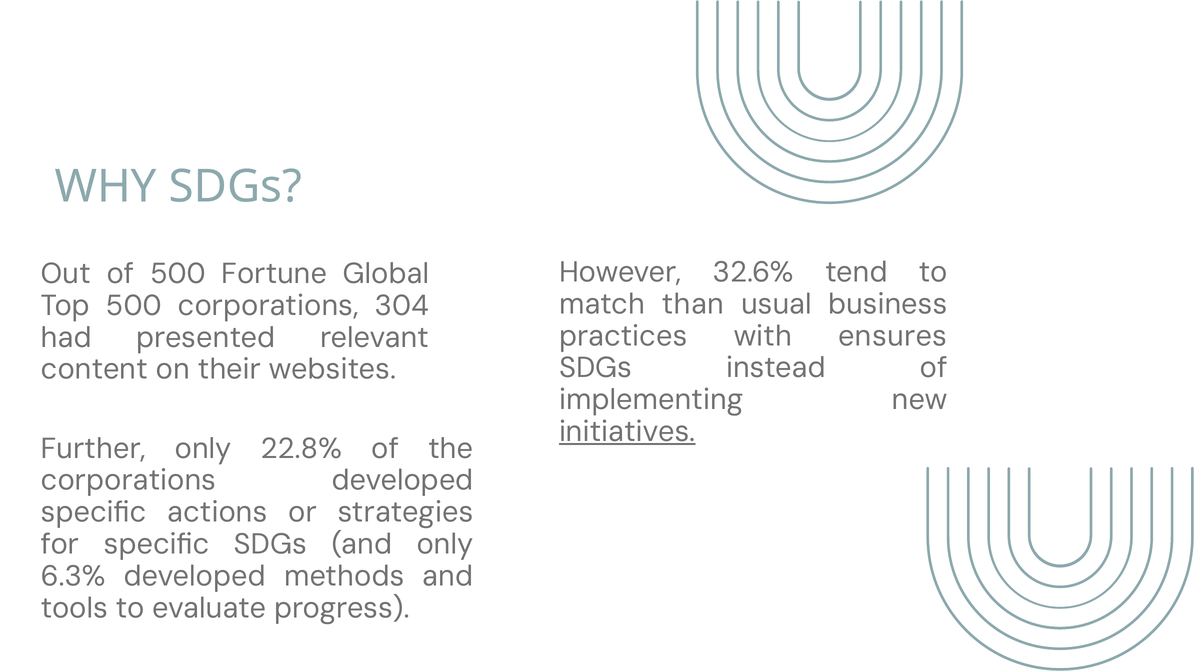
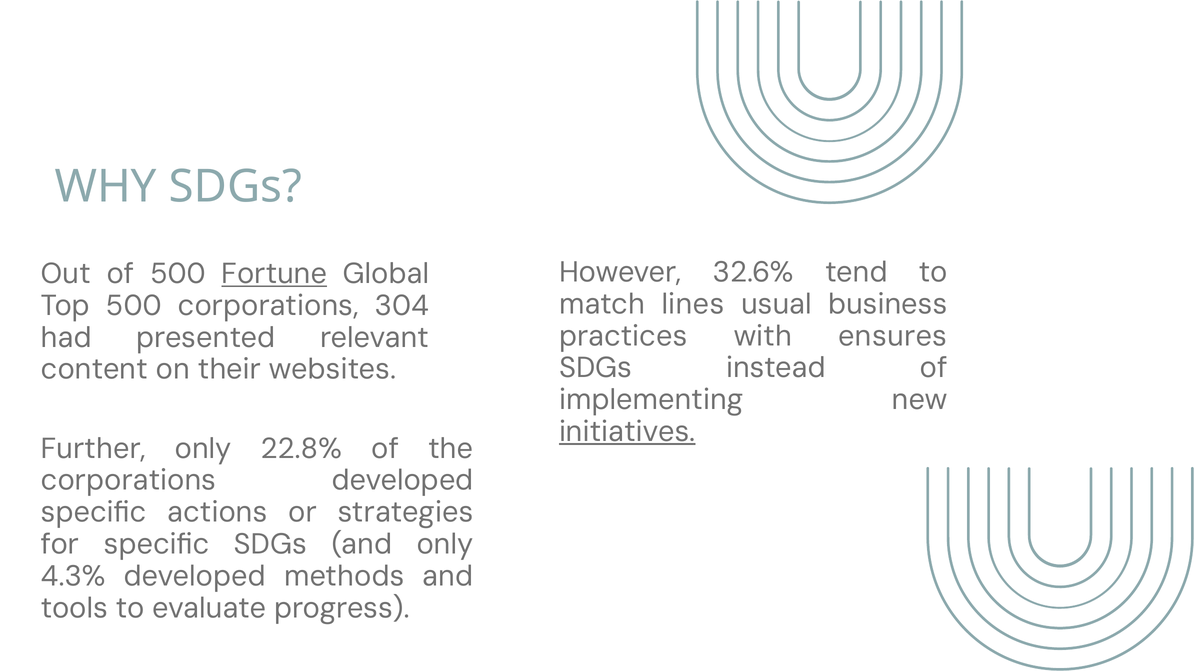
Fortune underline: none -> present (274, 274)
than: than -> lines (693, 304)
6.3%: 6.3% -> 4.3% (73, 577)
